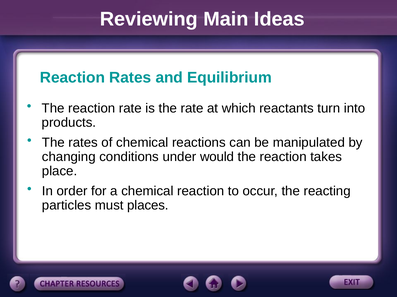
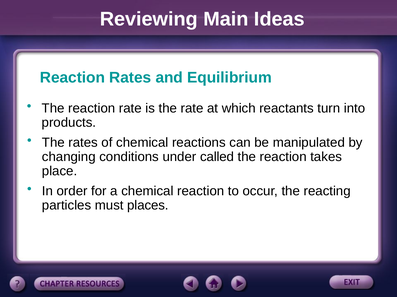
would: would -> called (217, 157)
